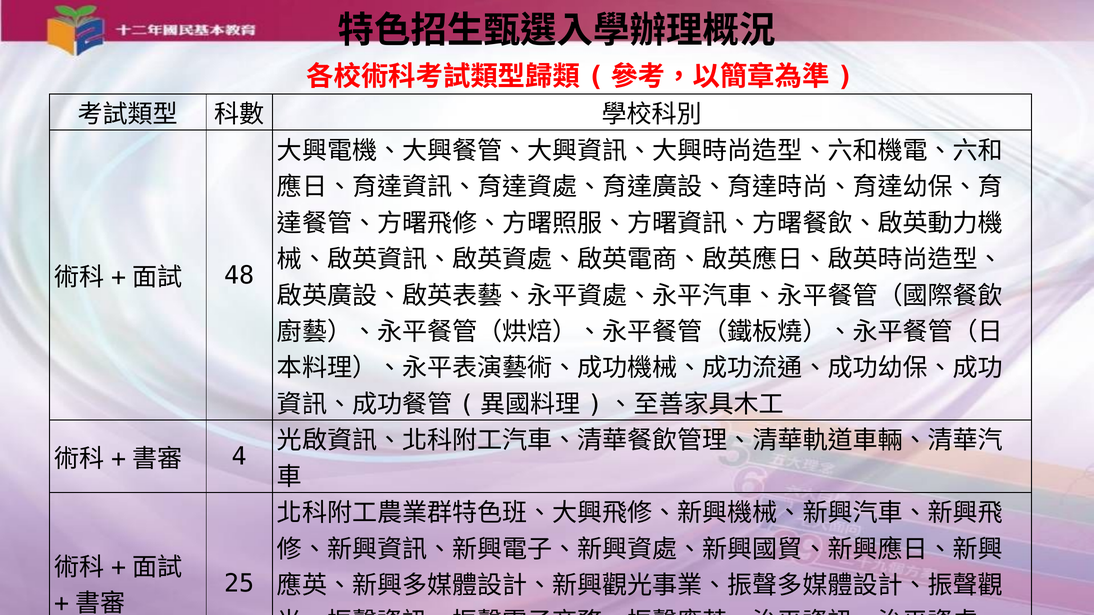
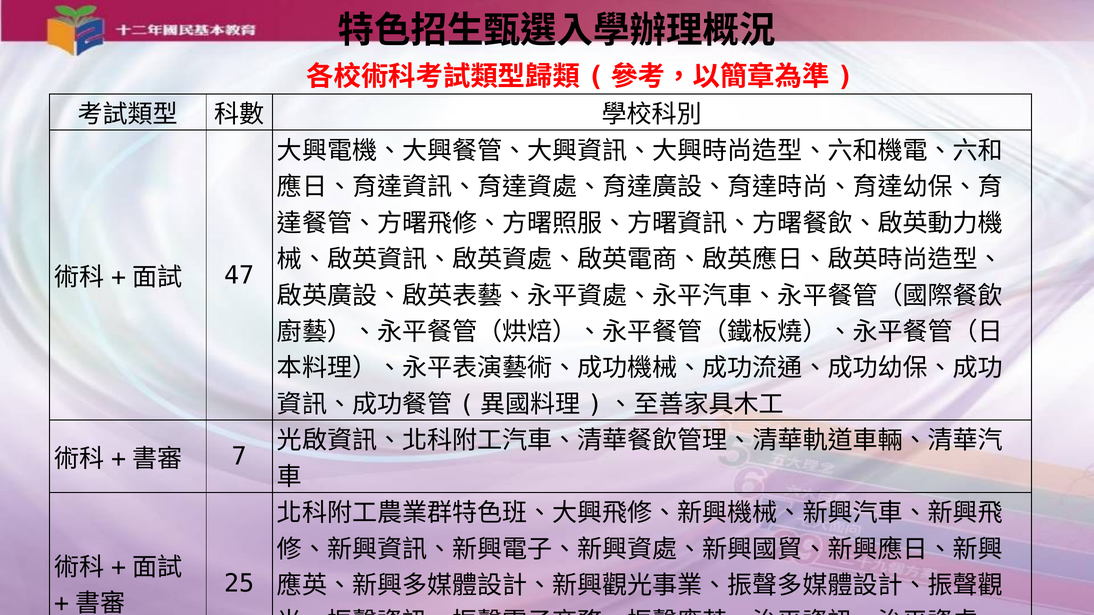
48: 48 -> 47 (239, 276)
4: 4 -> 7 (239, 457)
